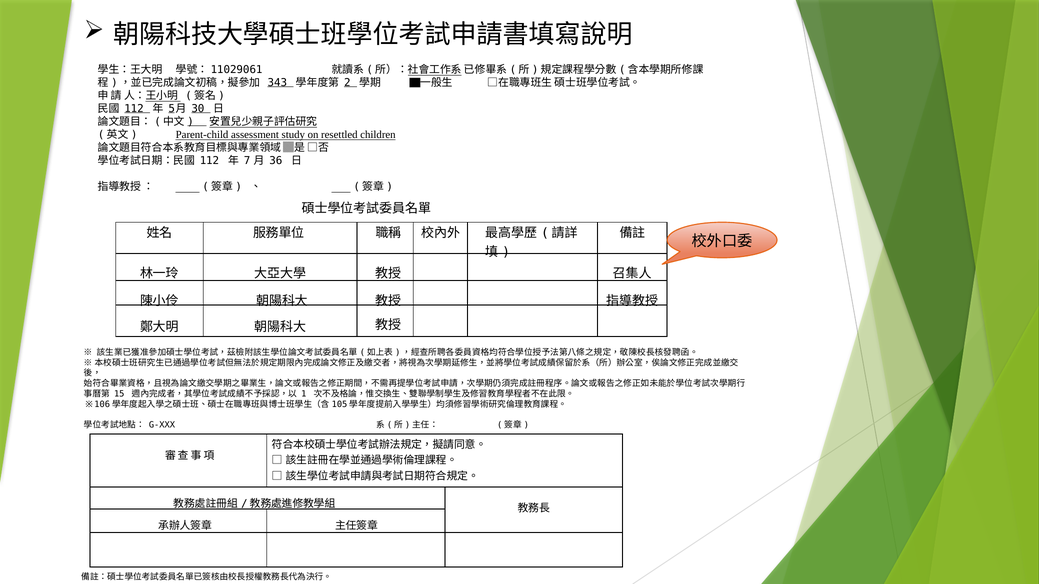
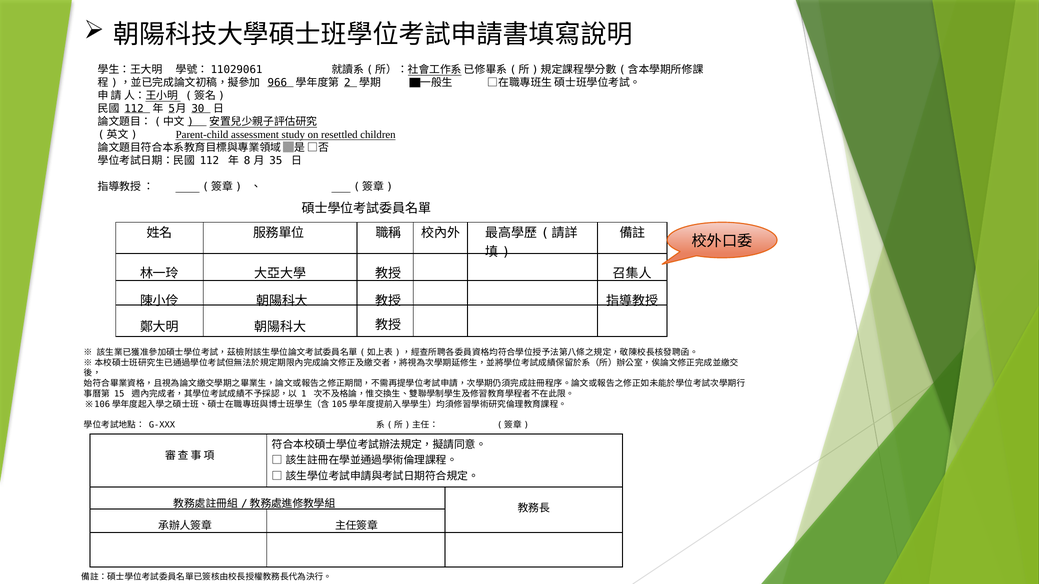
343: 343 -> 966 (277, 83)
7: 7 -> 8 (247, 161)
36: 36 -> 35 (276, 161)
